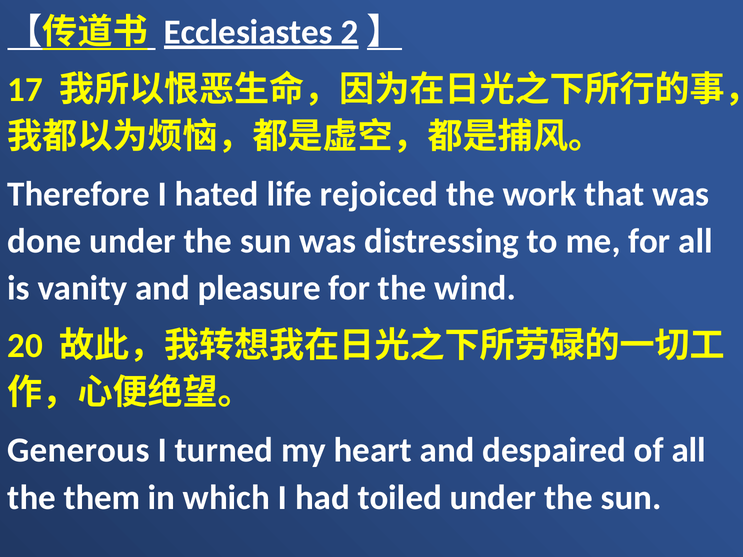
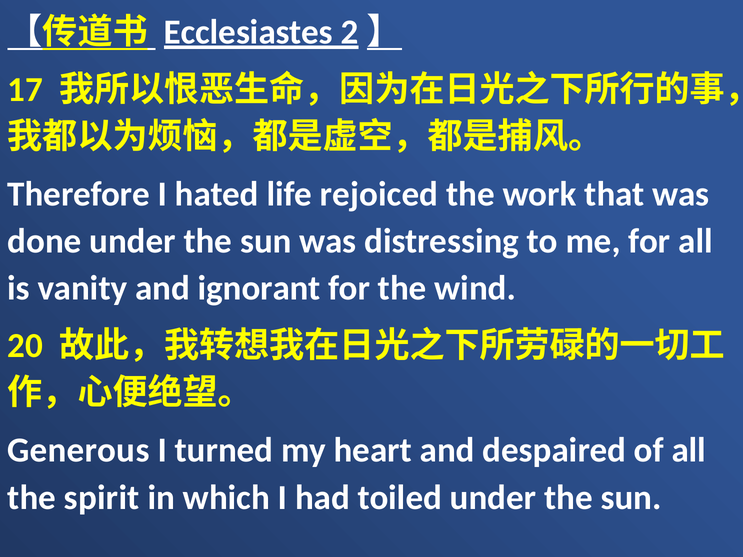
pleasure: pleasure -> ignorant (259, 289)
them: them -> spirit (102, 498)
